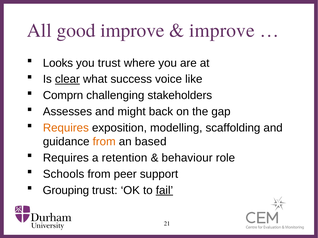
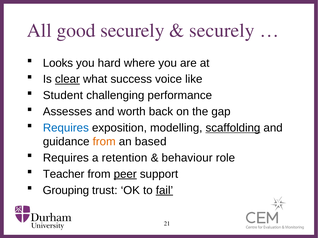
good improve: improve -> securely (132, 30)
improve: improve -> securely (222, 30)
you trust: trust -> hard (109, 63)
Comprn: Comprn -> Student (63, 96)
stakeholders: stakeholders -> performance (180, 96)
might: might -> worth (132, 112)
Requires colour: orange -> blue (66, 128)
scaffolding underline: none -> present (233, 128)
Schools: Schools -> Teacher (64, 174)
peer underline: none -> present (125, 174)
